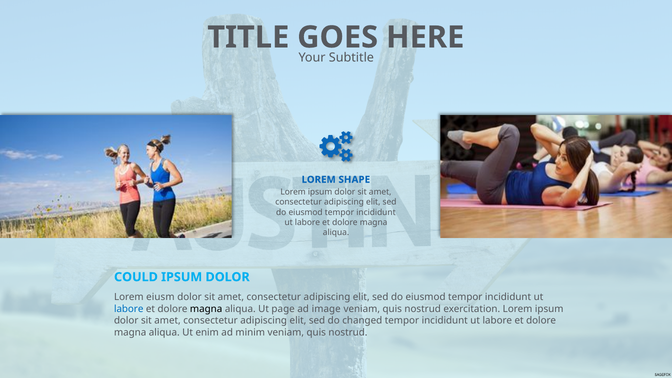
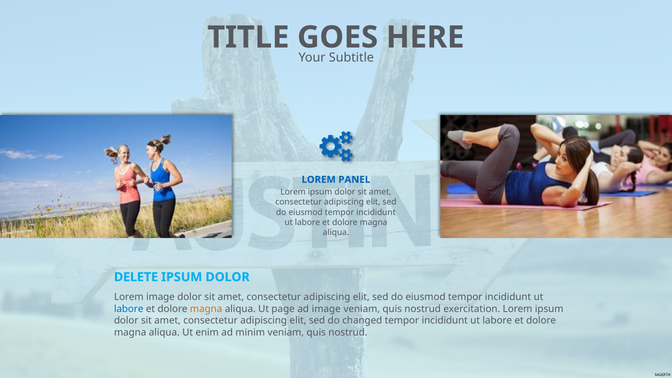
SHAPE: SHAPE -> PANEL (354, 180)
COULD: COULD -> DELETE (136, 277)
Lorem eiusm: eiusm -> image (160, 297)
magna colour: black -> orange (206, 309)
